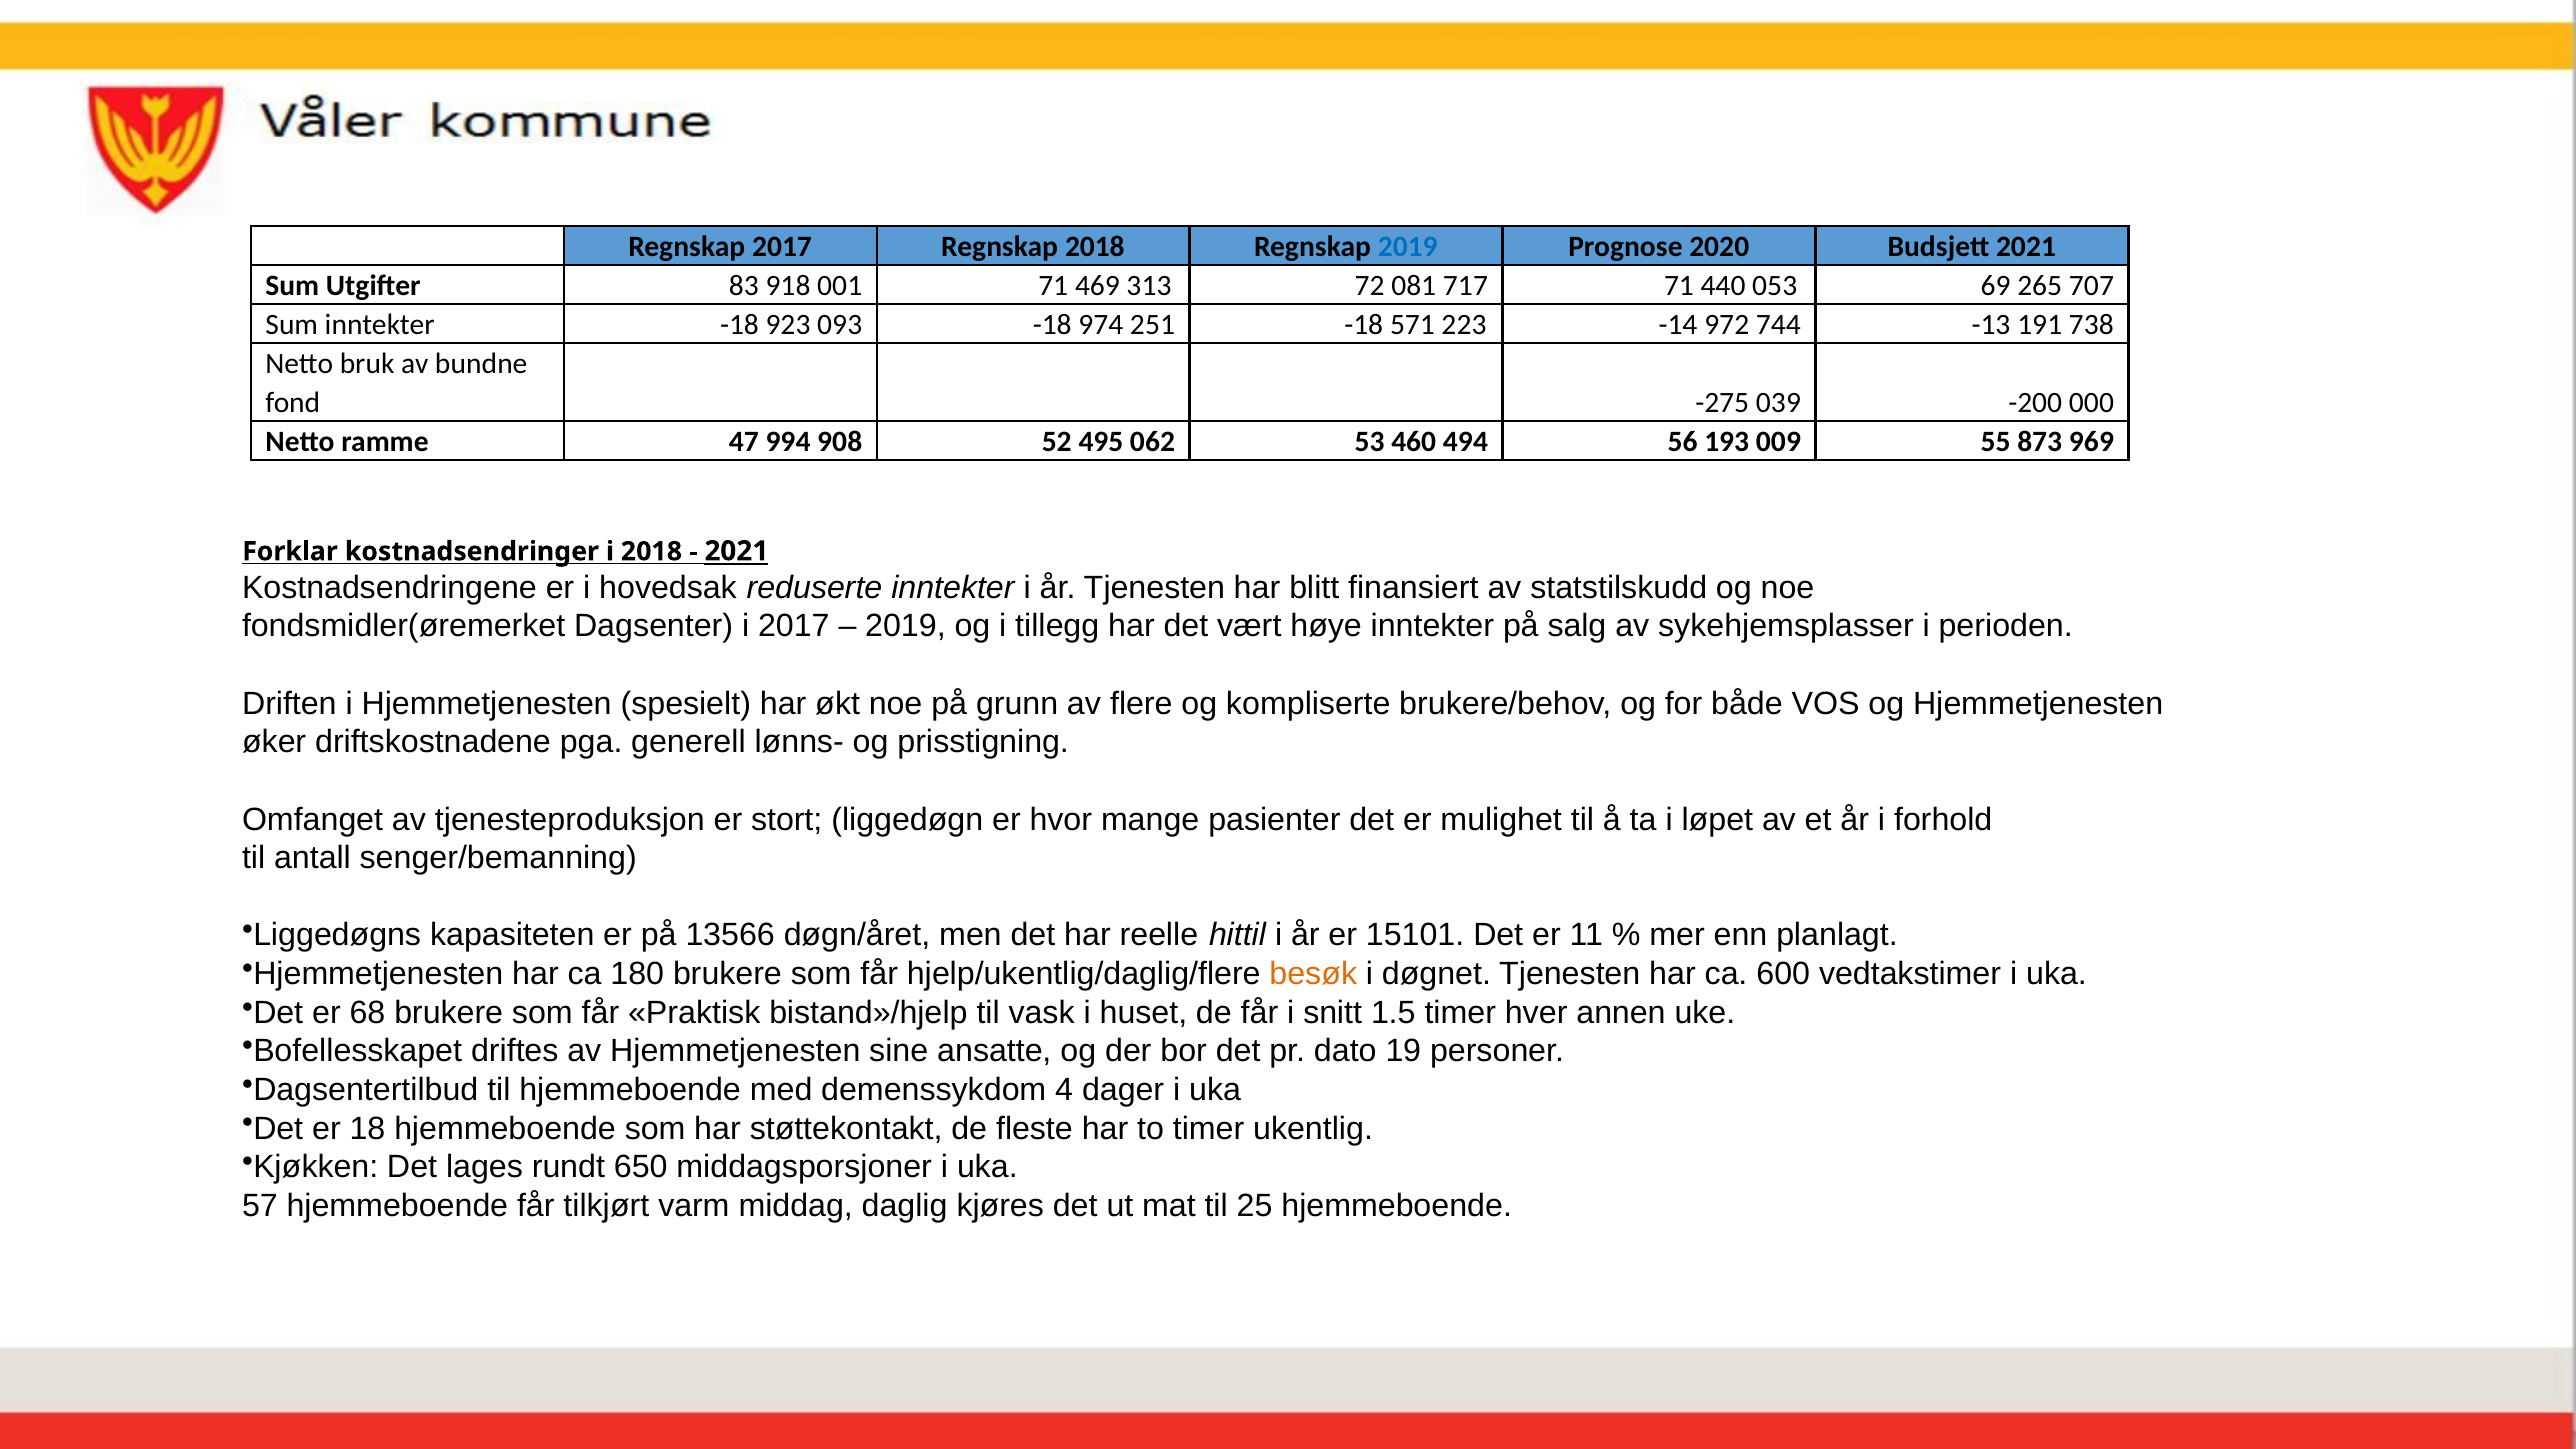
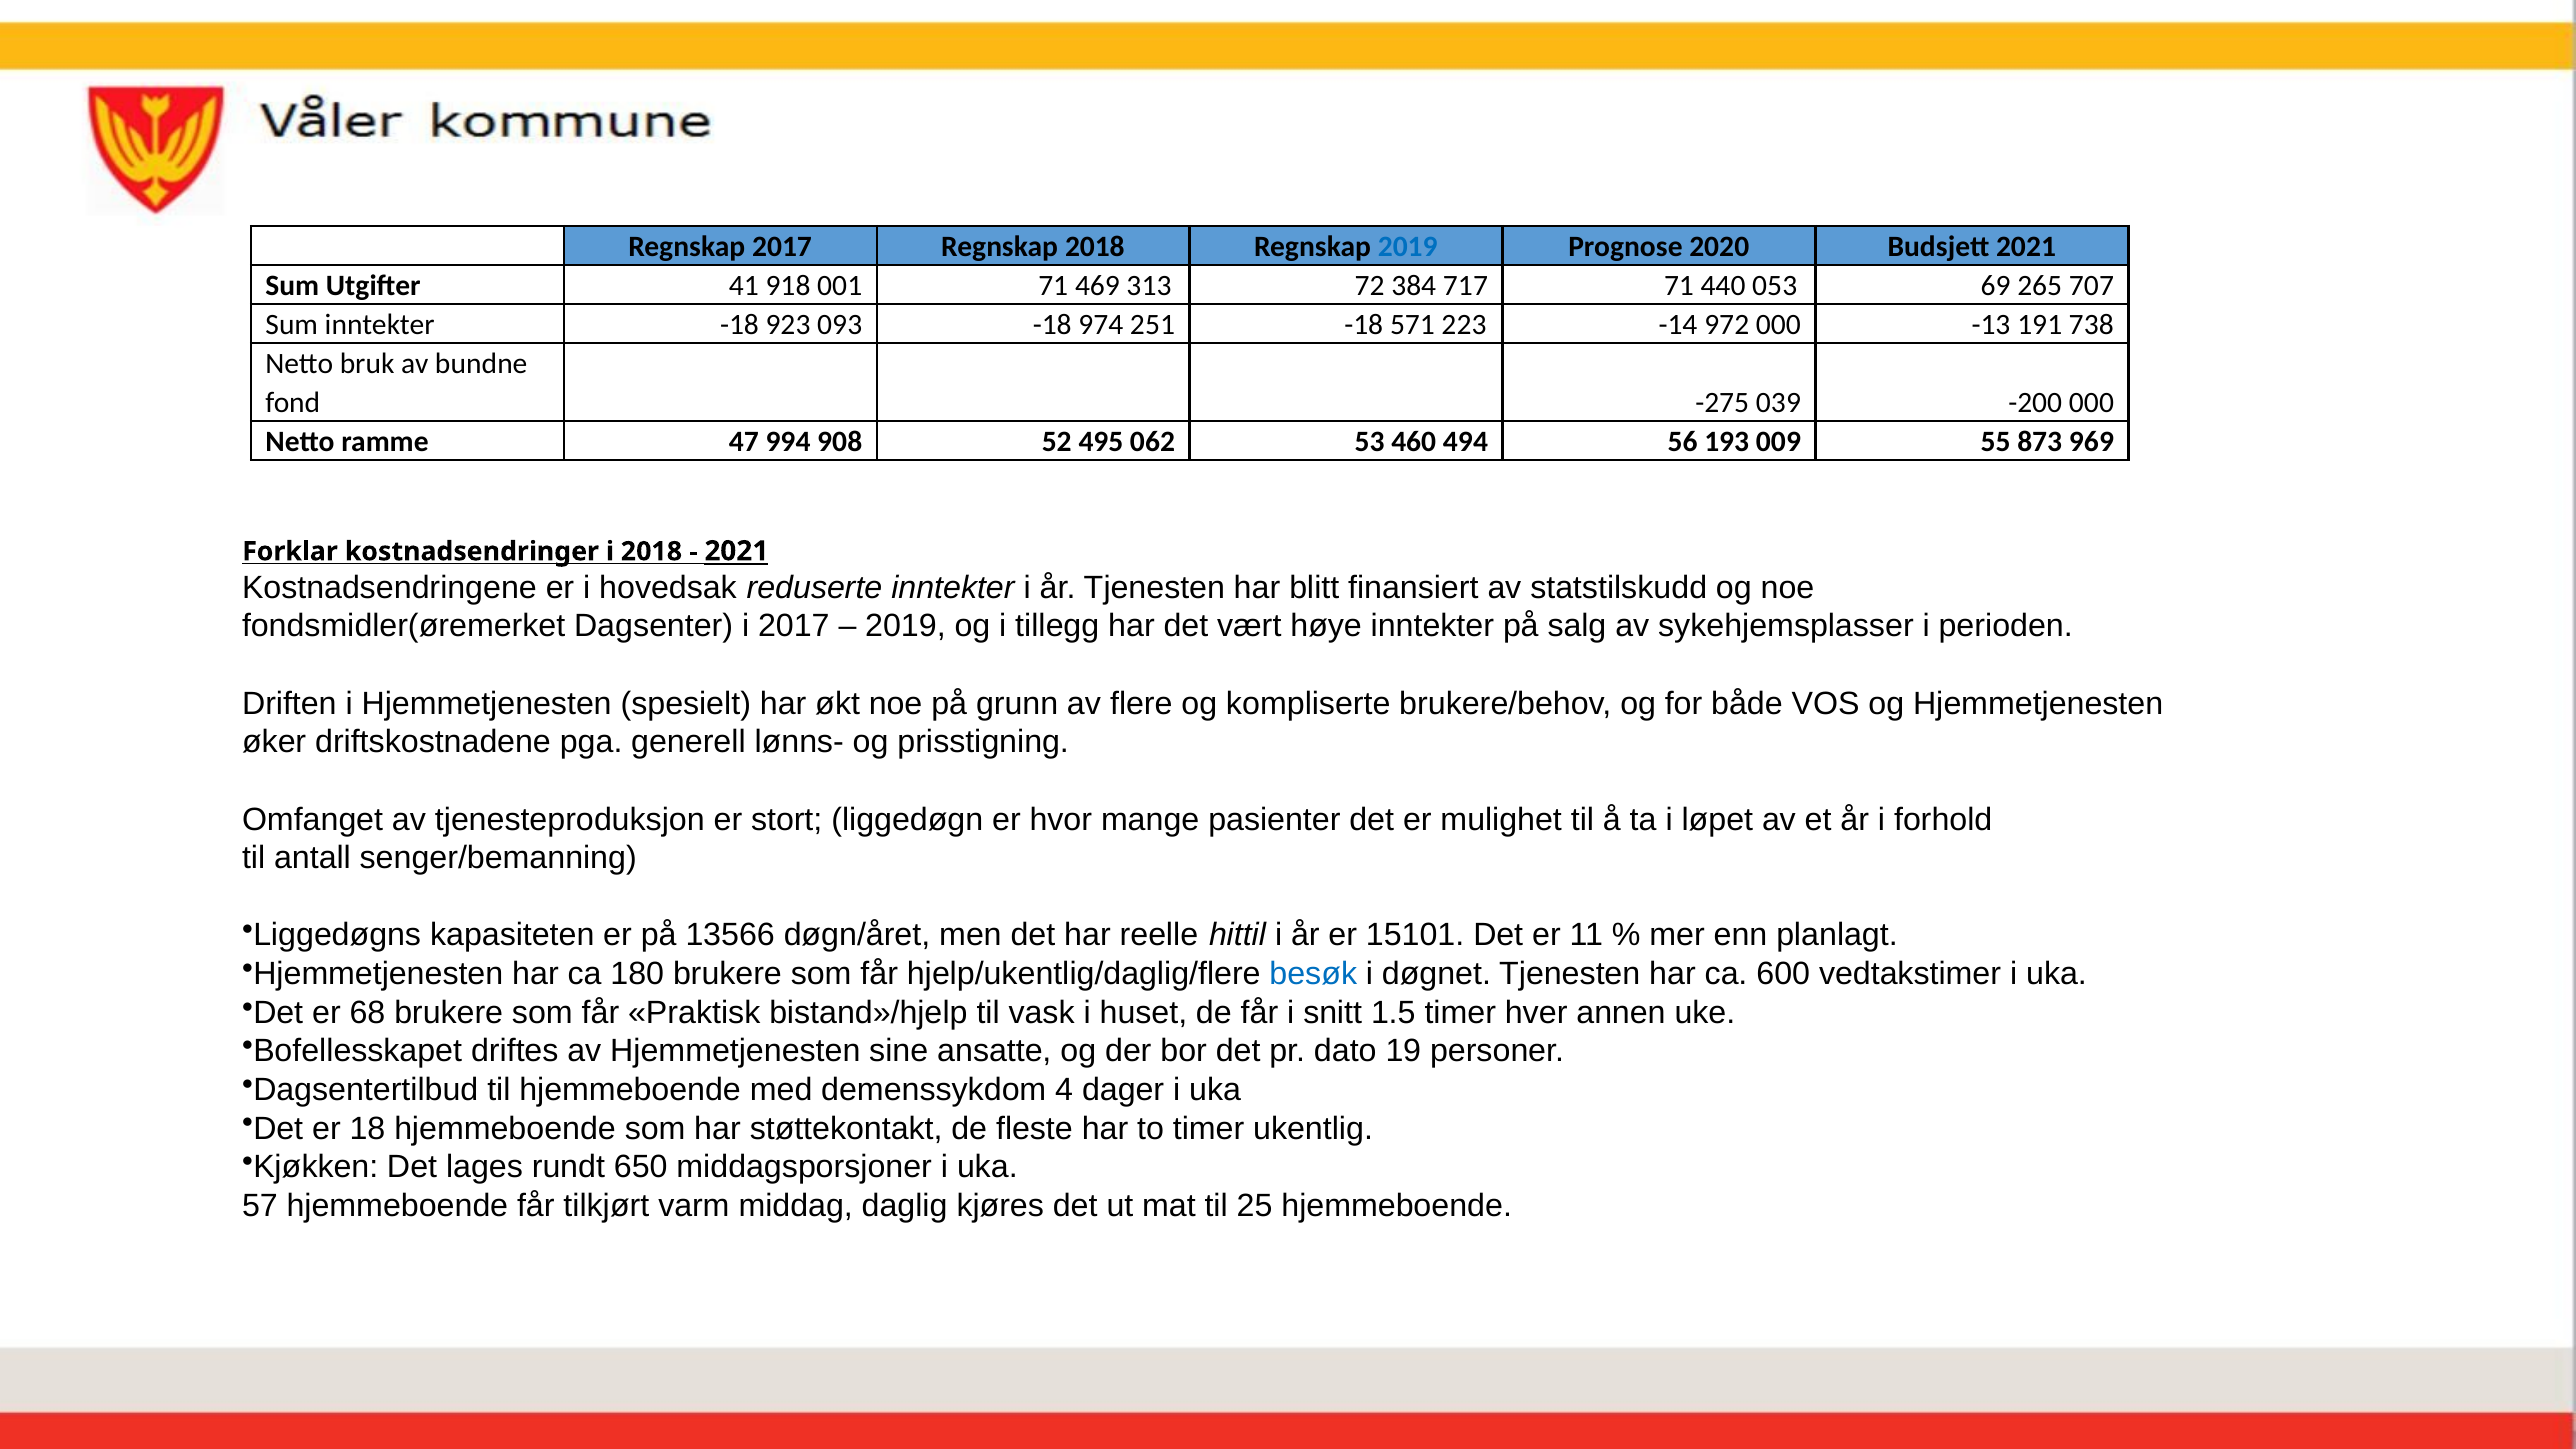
83: 83 -> 41 (744, 286)
081: 081 -> 384 (1414, 286)
972 744: 744 -> 000 (1778, 325)
besøk colour: orange -> blue (1313, 974)
